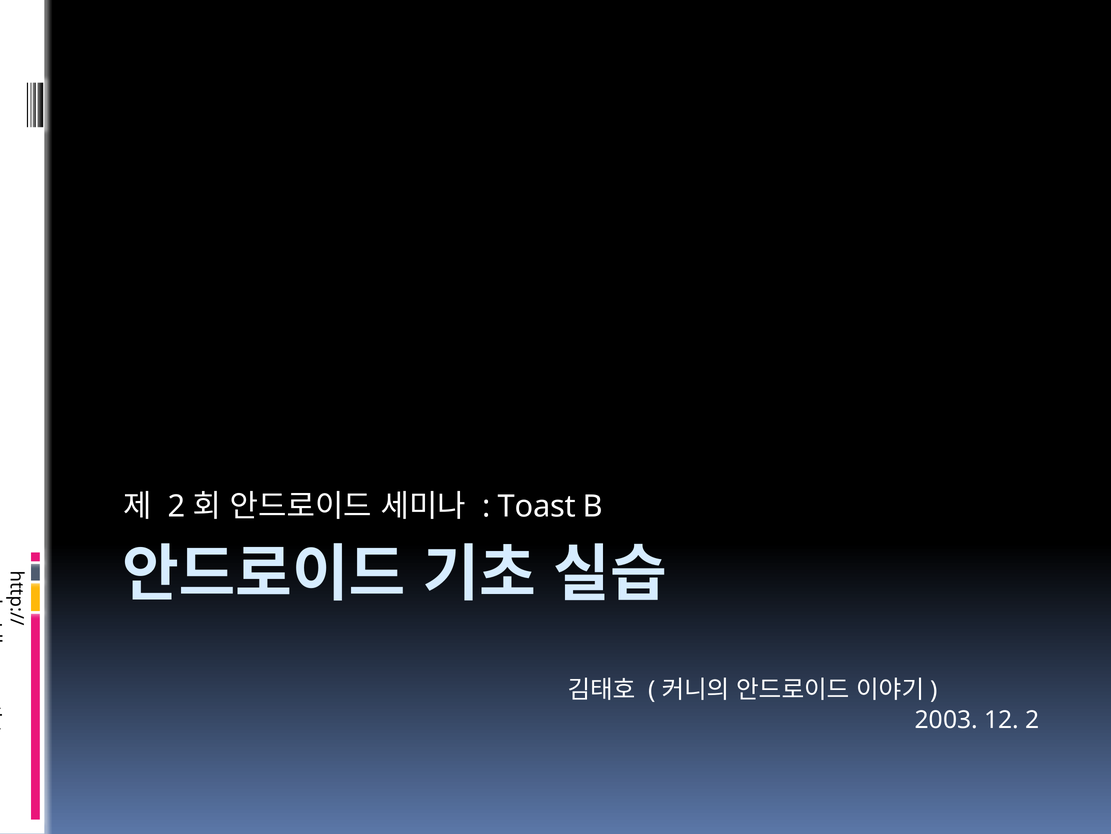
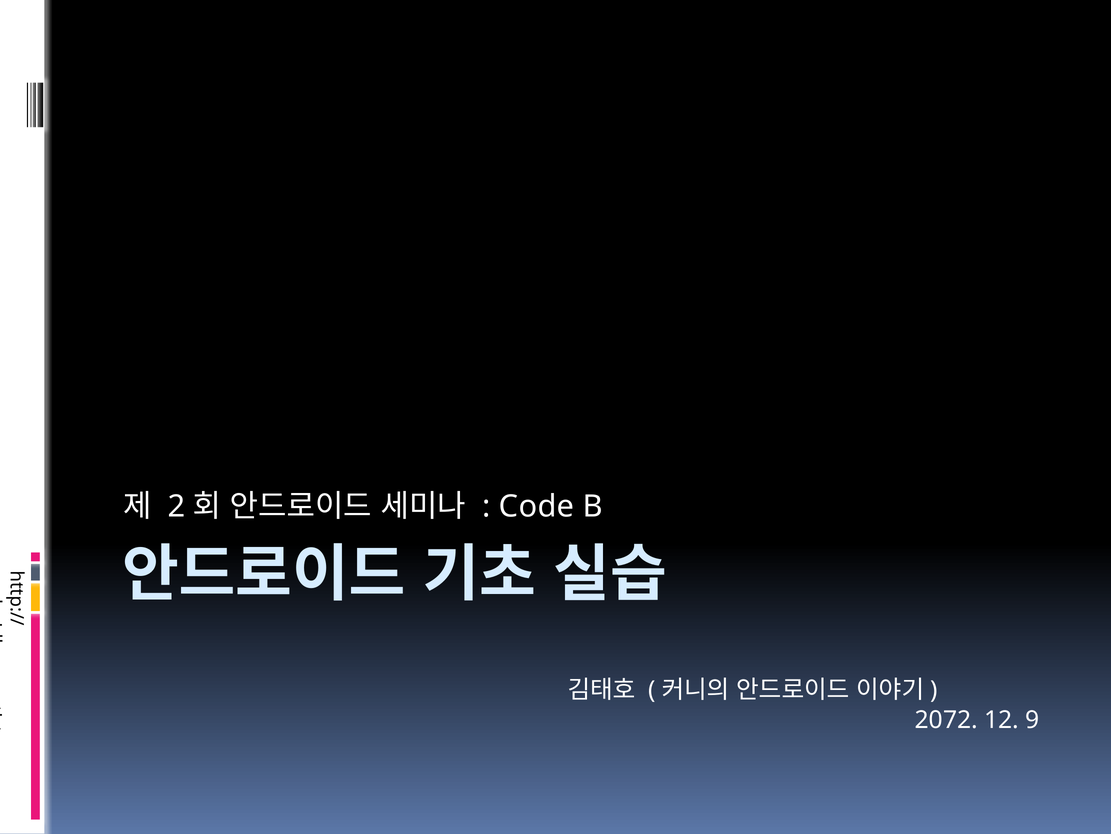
Toast: Toast -> Code (536, 506)
2003: 2003 -> 2072 (946, 719)
12 2: 2 -> 9 (1032, 719)
